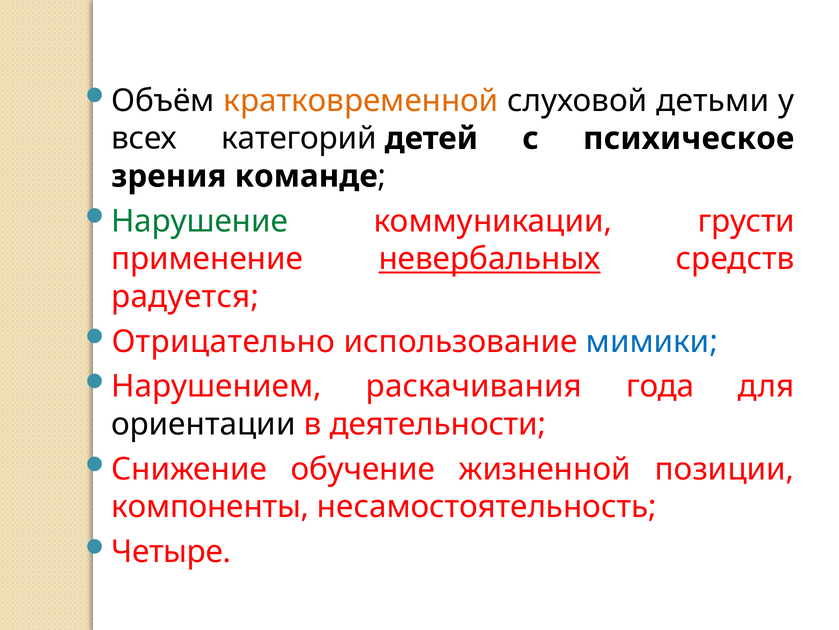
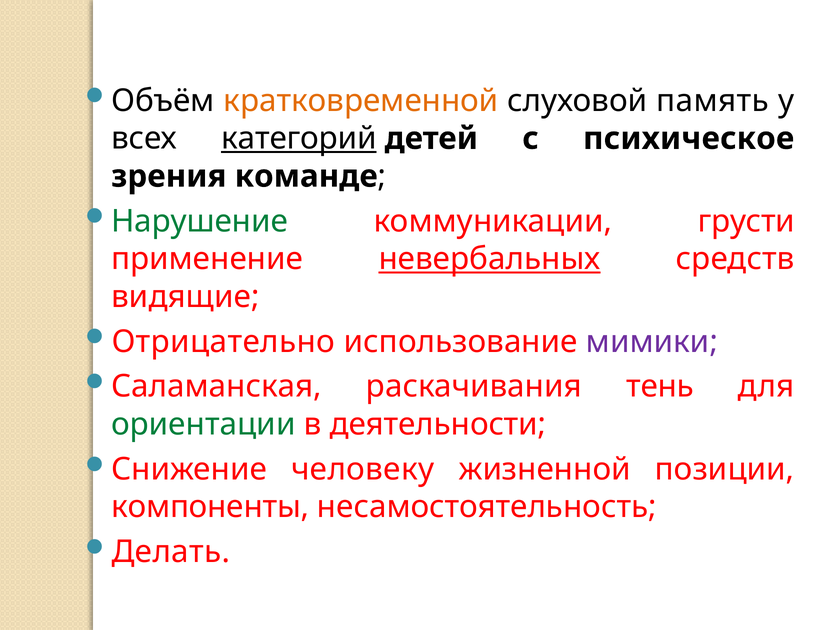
детьми: детьми -> память (713, 101)
категорий underline: none -> present (299, 138)
радуется: радуется -> видящие (185, 296)
мимики colour: blue -> purple (652, 341)
Нарушением: Нарушением -> Саламанская (216, 386)
года: года -> тень (660, 386)
ориентации colour: black -> green (203, 424)
обучение: обучение -> человеку (363, 469)
Четыре: Четыре -> Делать (171, 551)
